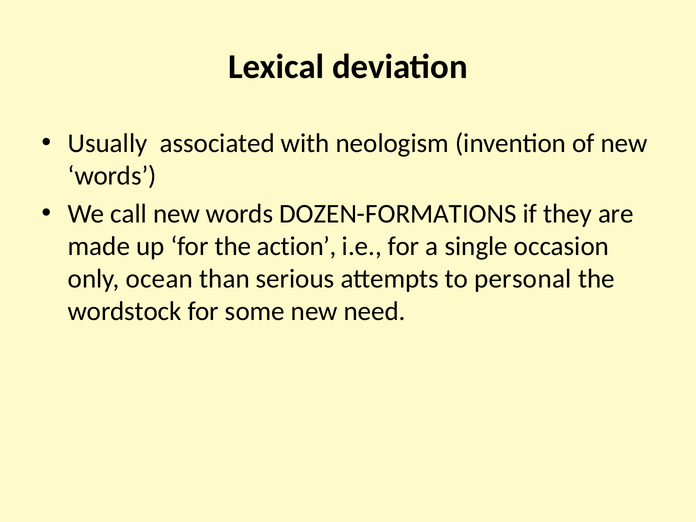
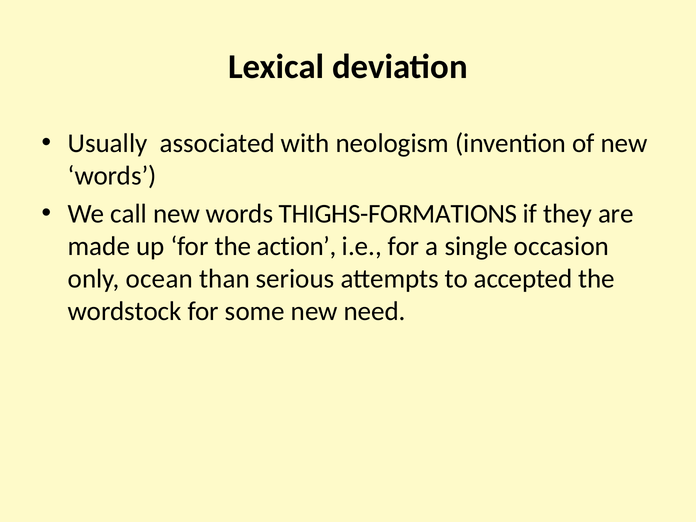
DOZEN-FORMATIONS: DOZEN-FORMATIONS -> THIGHS-FORMATIONS (398, 214)
personal: personal -> accepted (523, 279)
